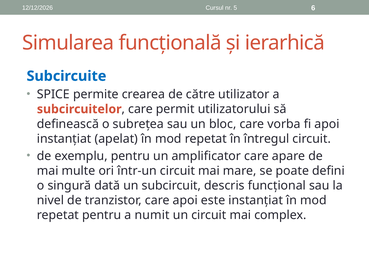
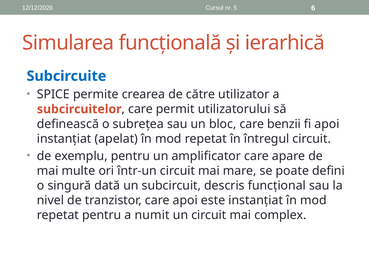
vorba: vorba -> benzii (284, 124)
